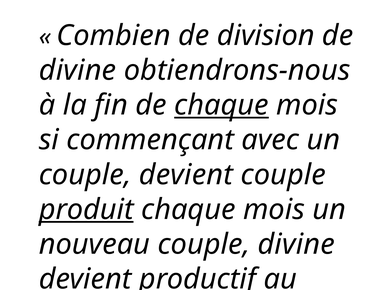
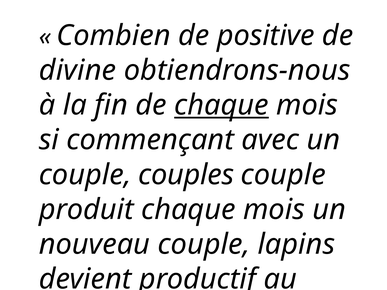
division: division -> positive (266, 36)
couple devient: devient -> couples (186, 175)
produit underline: present -> none (86, 210)
couple divine: divine -> lapins (296, 245)
